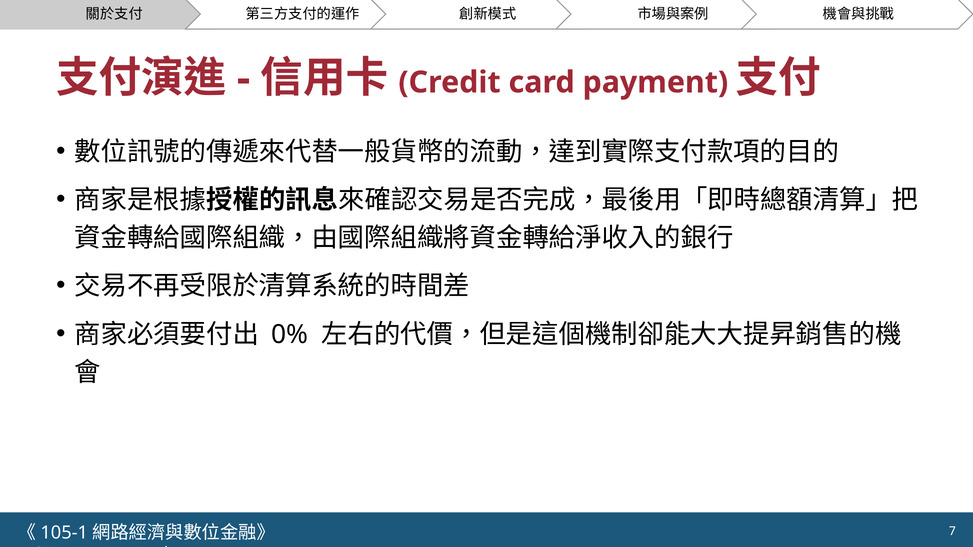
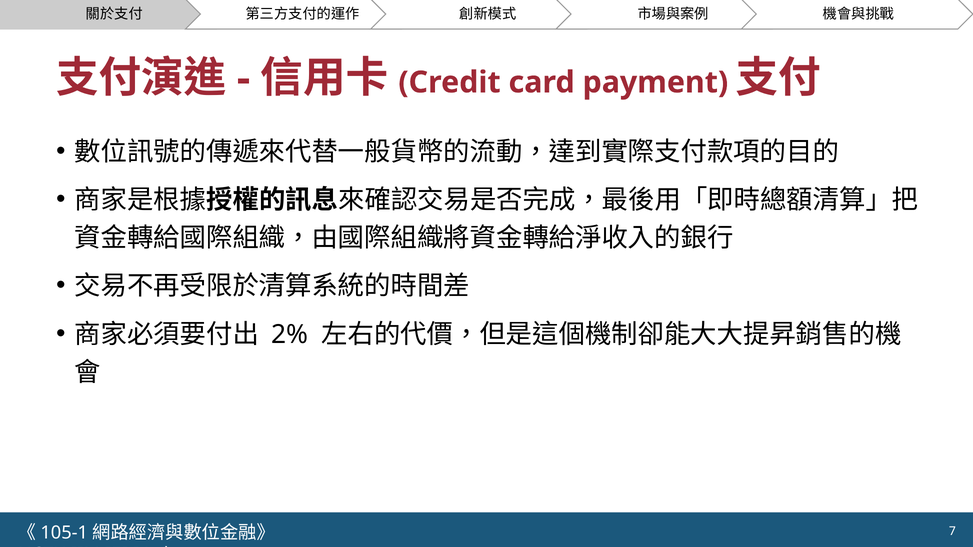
0%: 0% -> 2% (290, 335)
